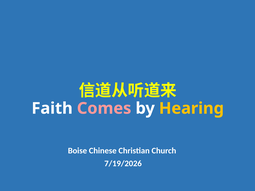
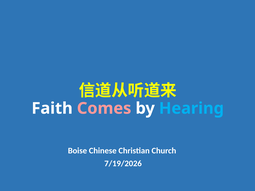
Hearing colour: yellow -> light blue (191, 108)
